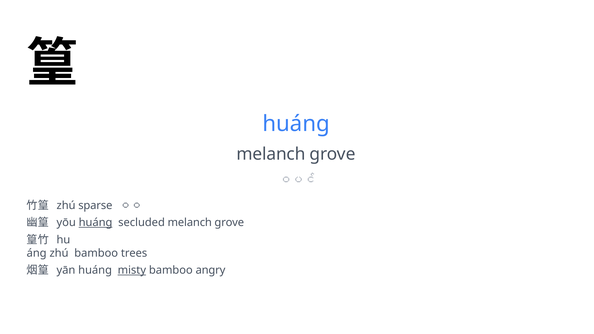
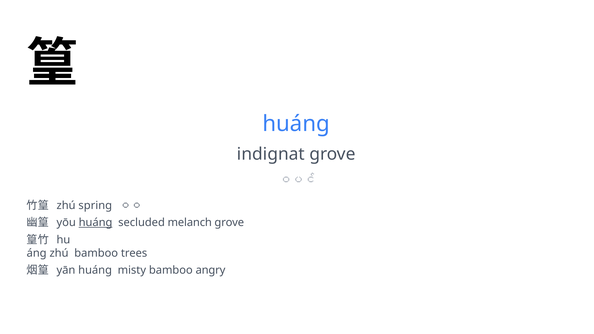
melanch: melanch -> indignat (271, 154)
sparse: sparse -> spring (95, 206)
misty underline: present -> none (132, 270)
